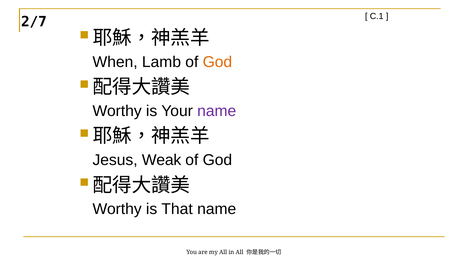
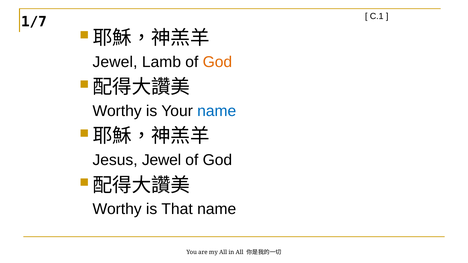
2/7: 2/7 -> 1/7 (34, 22)
When: When -> Jewel (115, 62)
name colour: purple -> blue (217, 111)
Jesus Weak: Weak -> Jewel (162, 160)
